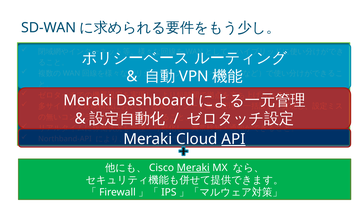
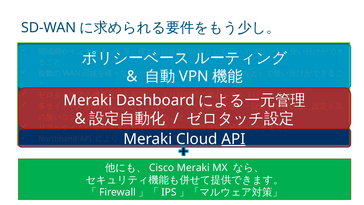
Meraki underline: present -> none (193, 168)
